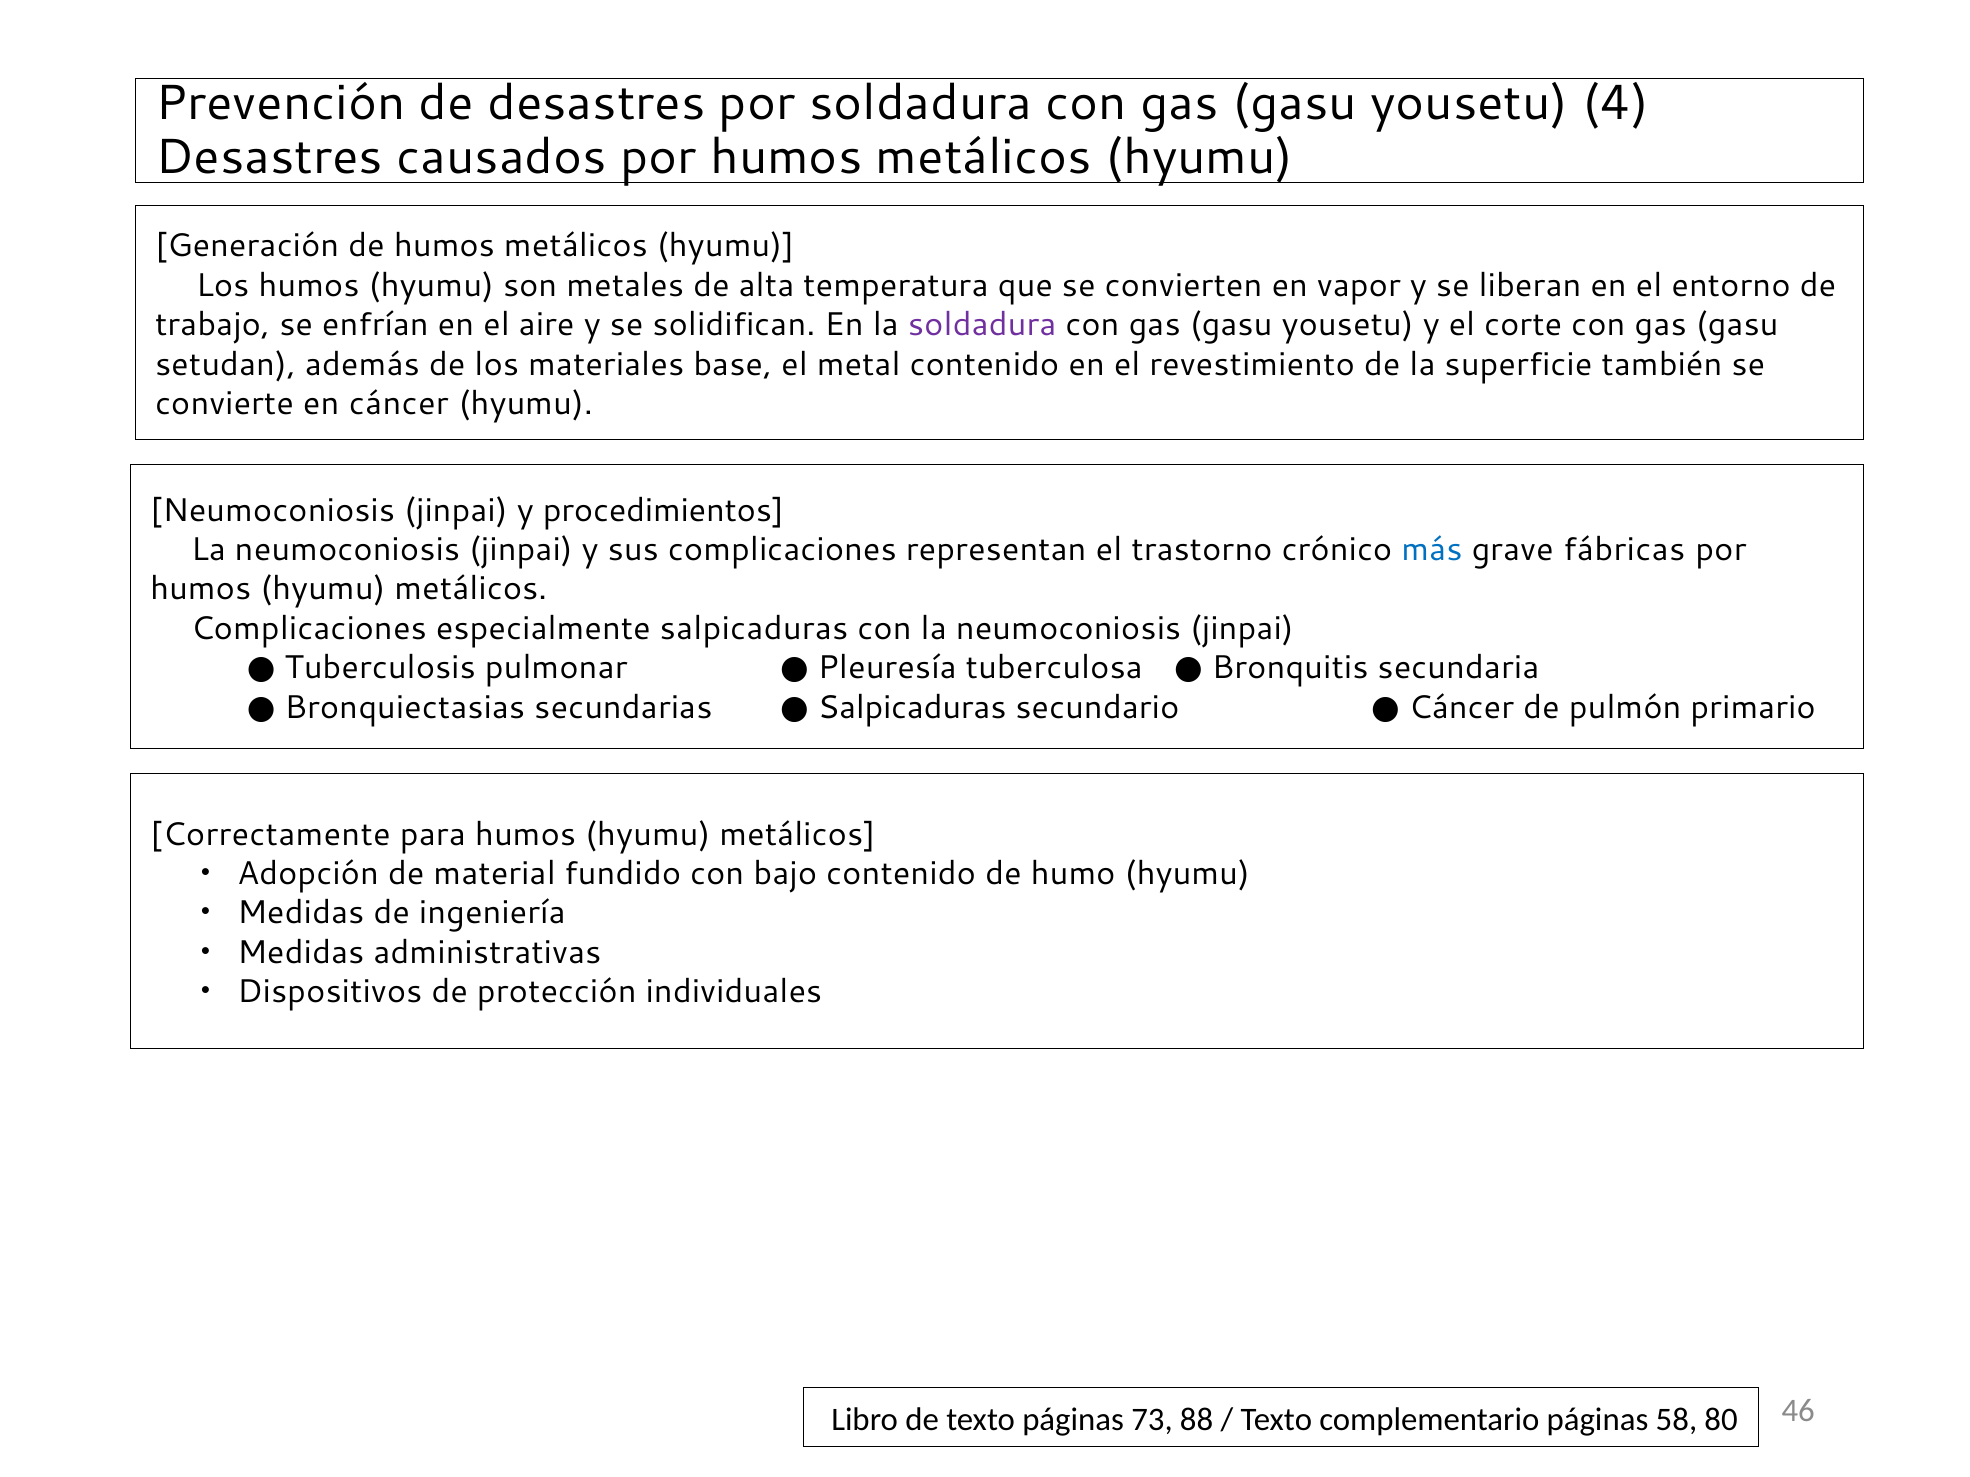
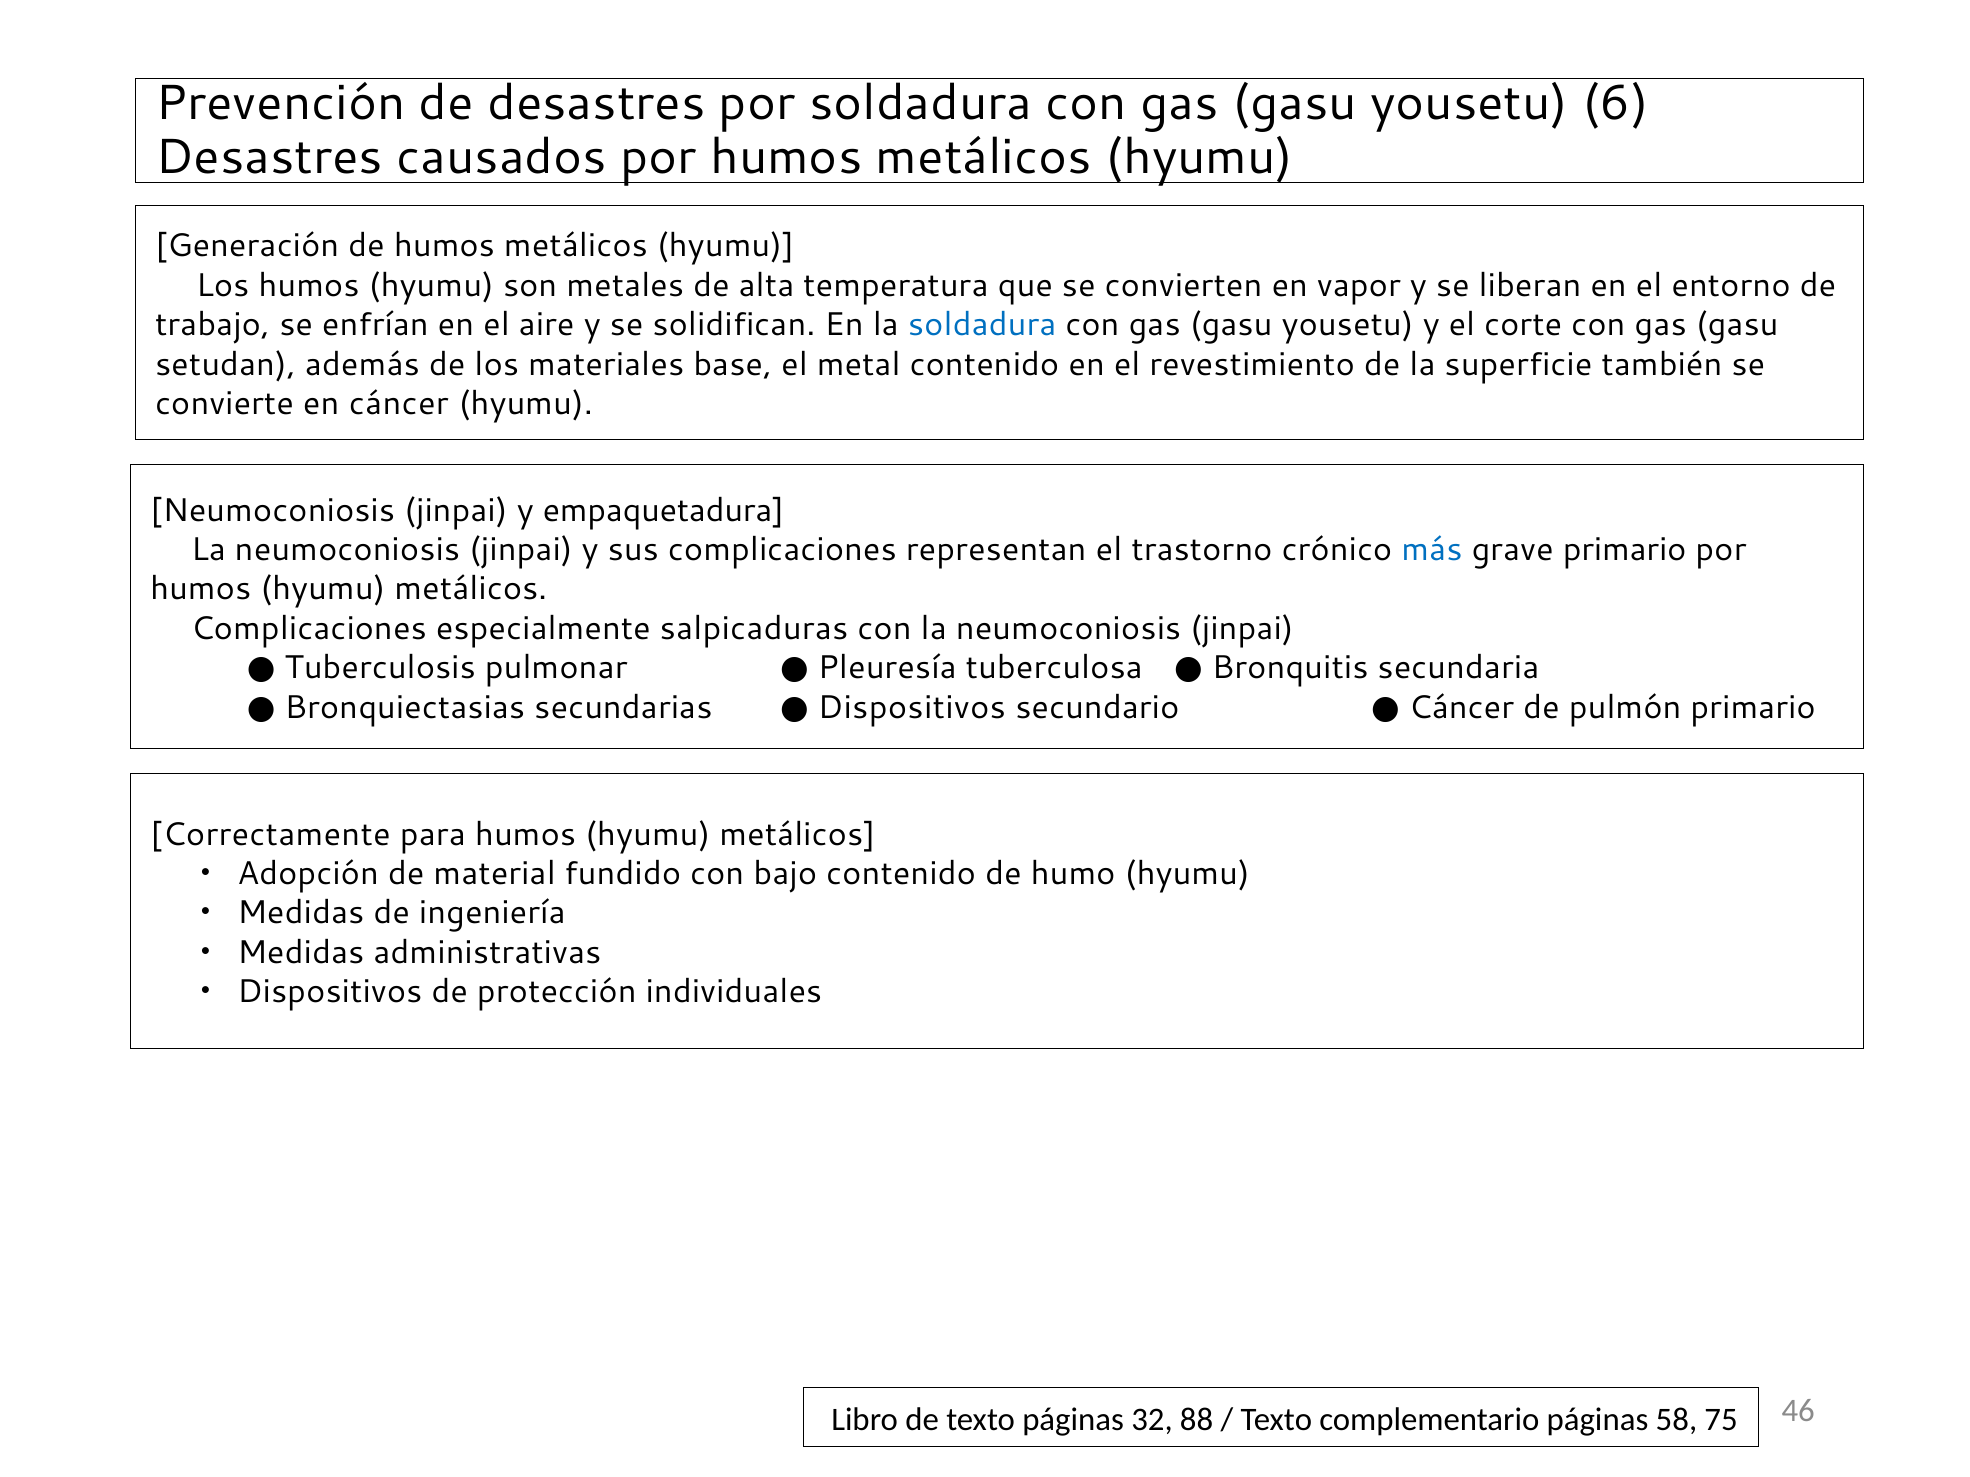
4: 4 -> 6 (1616, 104)
soldadura colour: purple -> blue (982, 325)
procedimientos: procedimientos -> empaquetadura (663, 510)
grave fábricas: fábricas -> primario (1625, 550)
secundarias Salpicaduras: Salpicaduras -> Dispositivos (912, 707)
73: 73 -> 32 (1152, 1420)
80: 80 -> 75 (1721, 1420)
